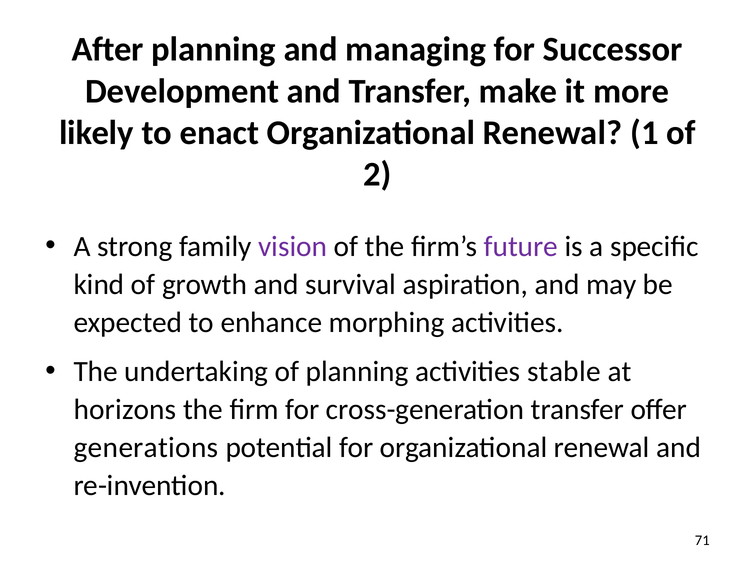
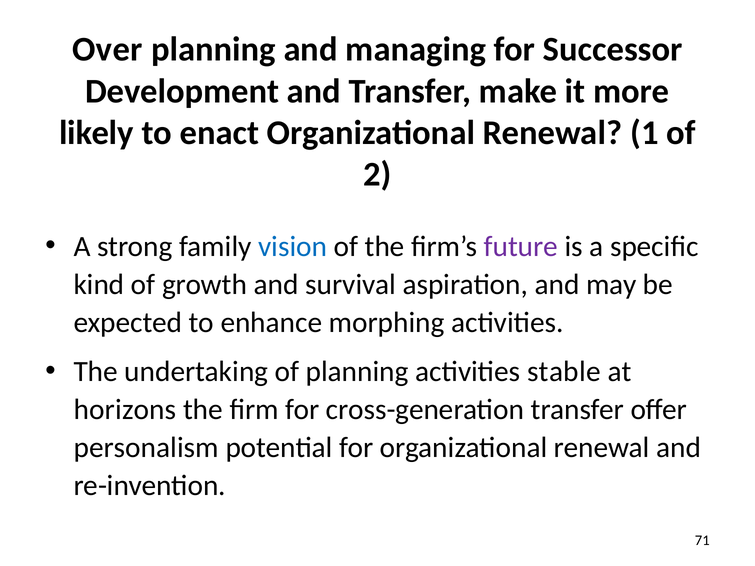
After: After -> Over (107, 50)
vision colour: purple -> blue (293, 246)
generations: generations -> personalism (146, 448)
